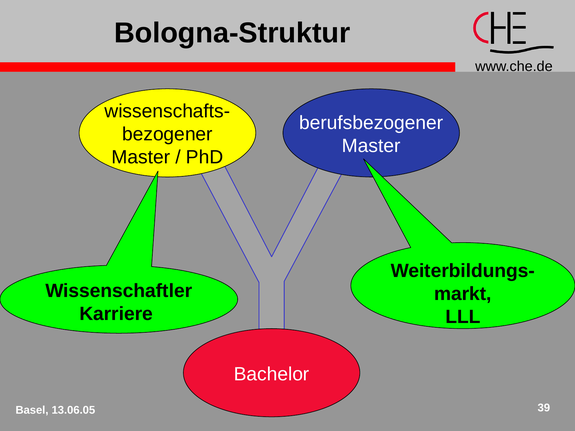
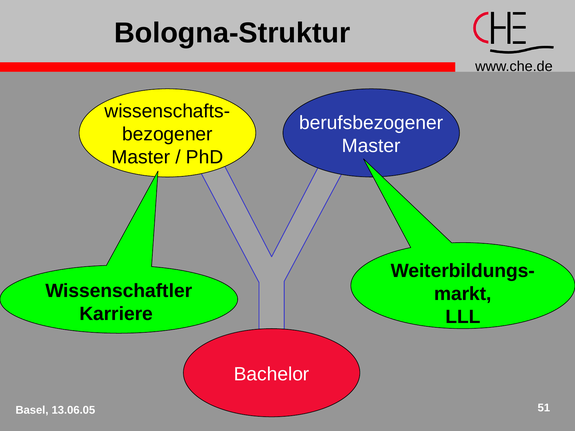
39: 39 -> 51 (544, 408)
